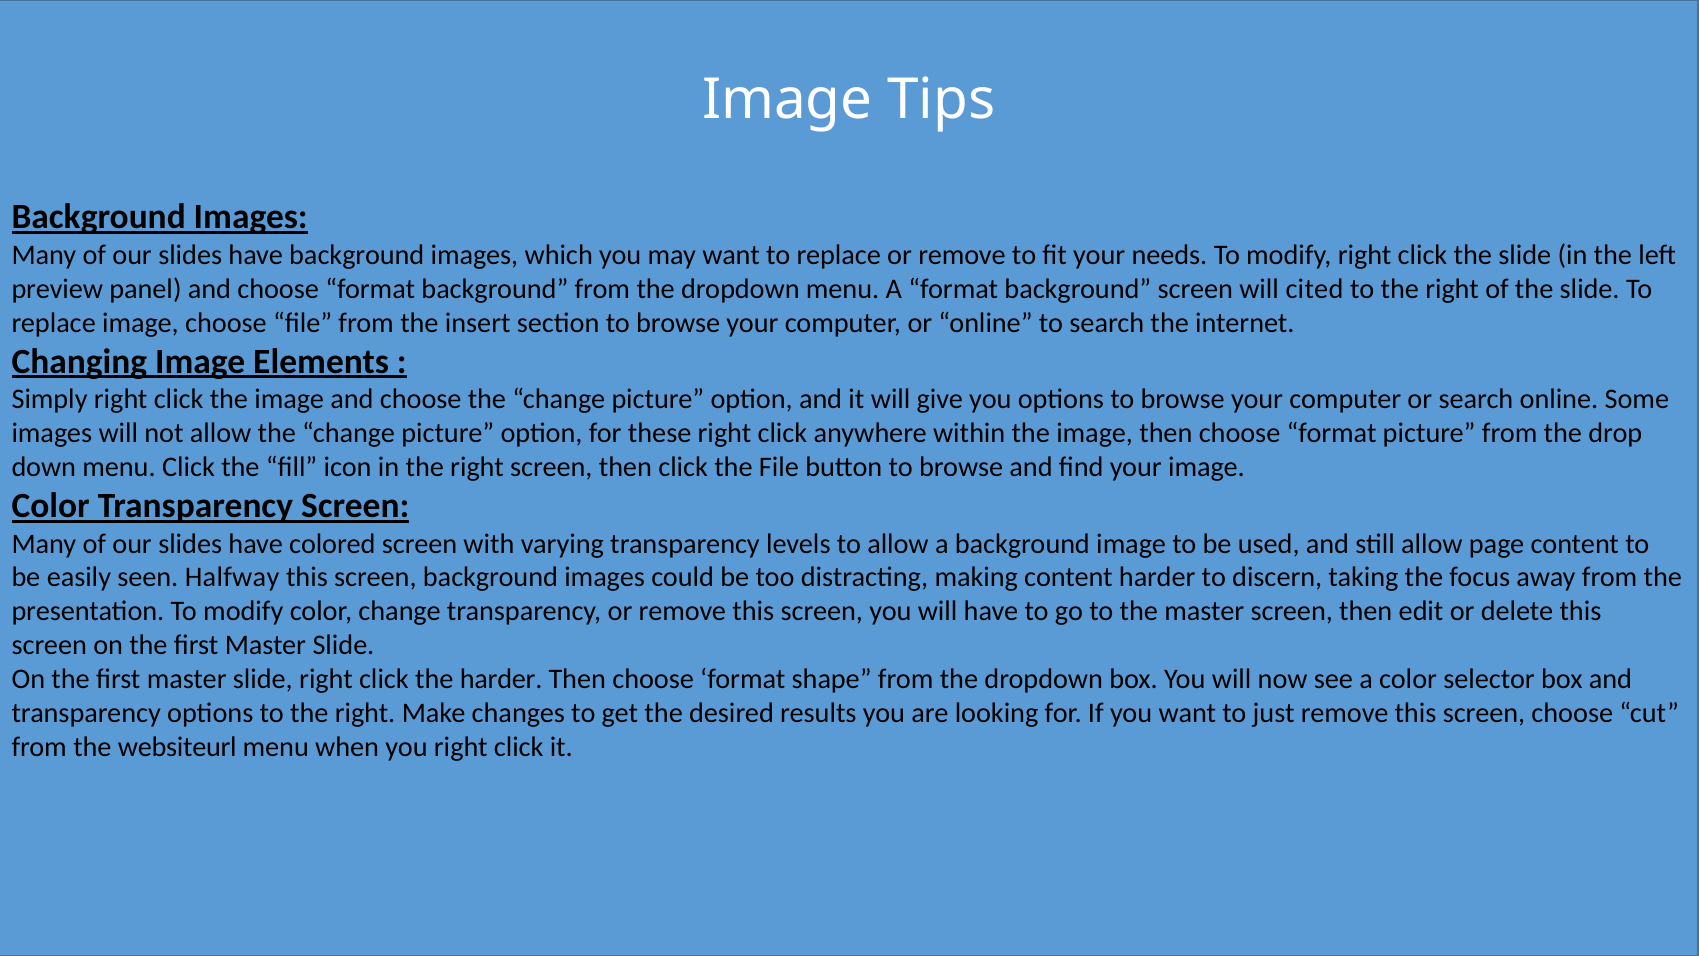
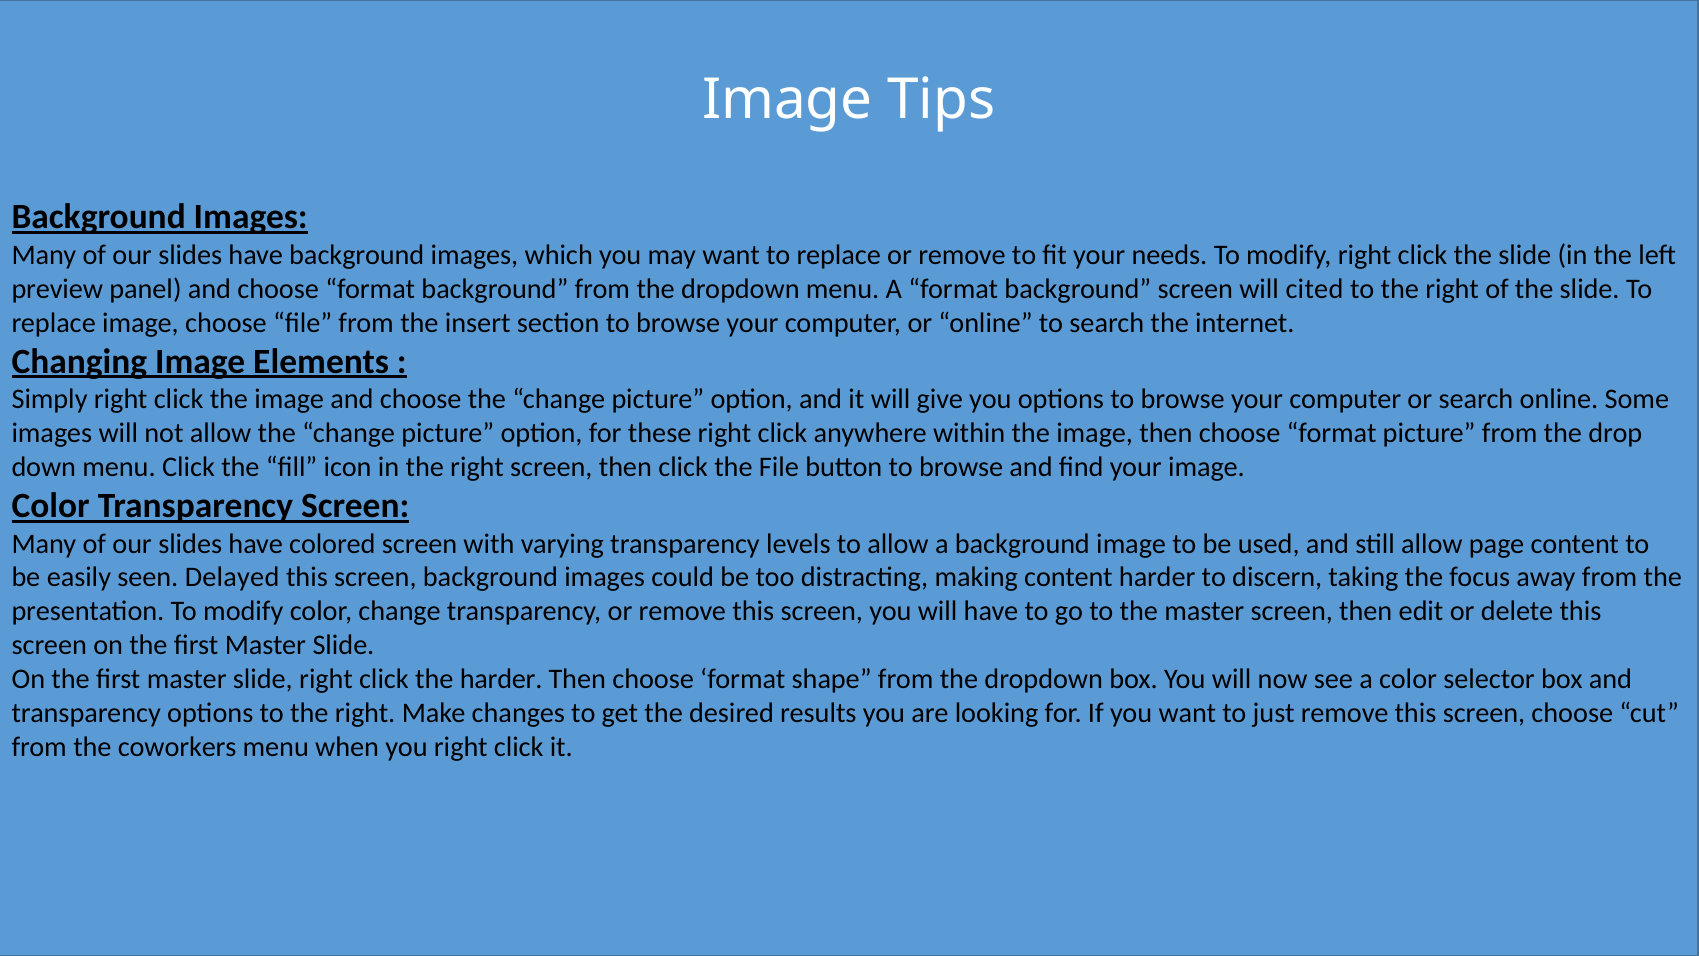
Halfway: Halfway -> Delayed (232, 577)
websiteurl: websiteurl -> coworkers (177, 747)
